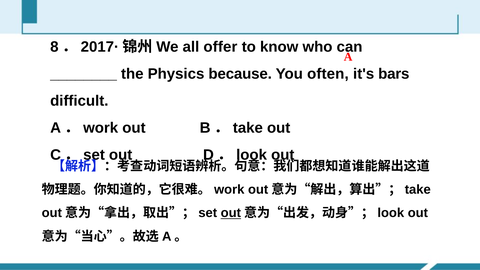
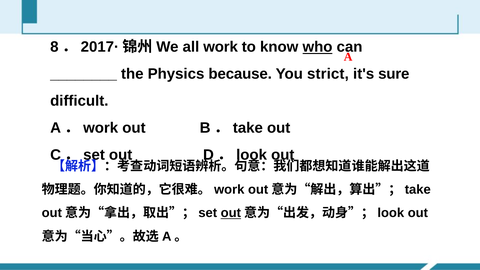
all offer: offer -> work (221, 47)
who underline: none -> present (317, 47)
often: often -> strict (328, 74)
bars: bars -> sure (394, 74)
